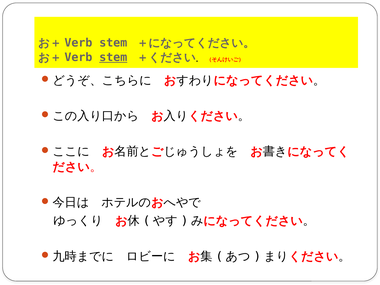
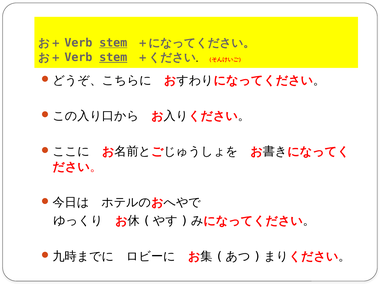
stem underline: none -> present (113, 43)
